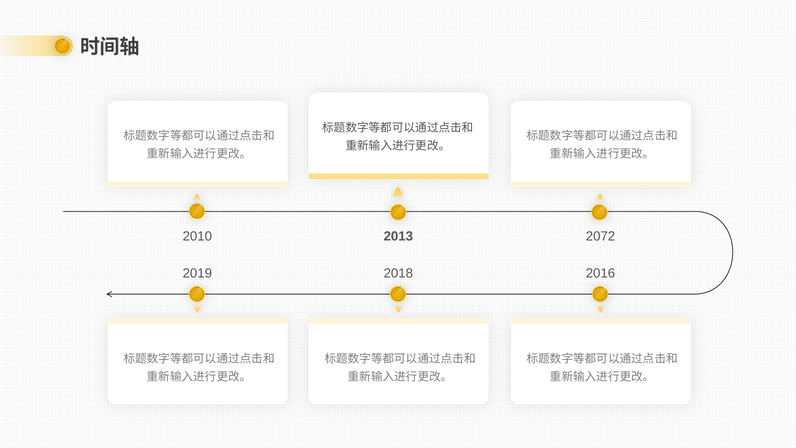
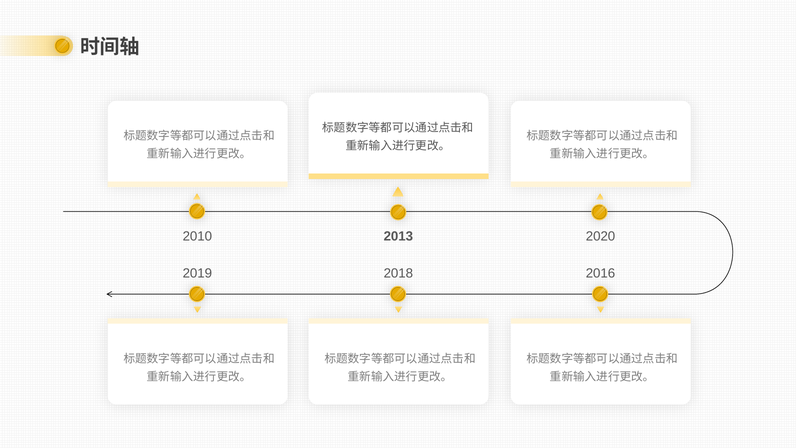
2072: 2072 -> 2020 (601, 236)
